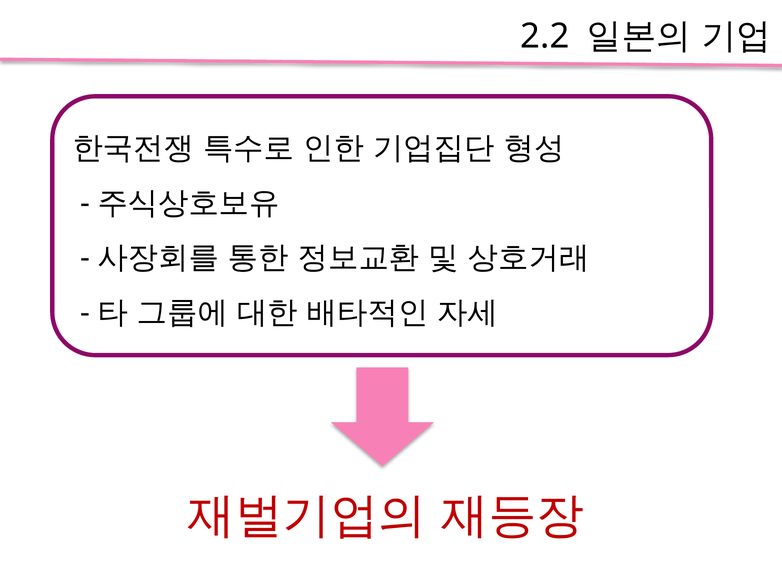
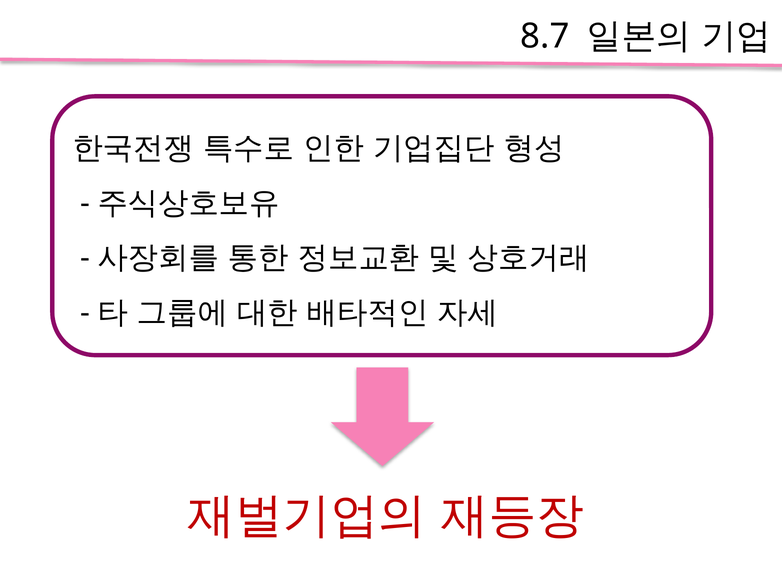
2.2: 2.2 -> 8.7 (545, 36)
